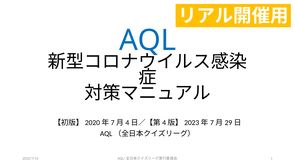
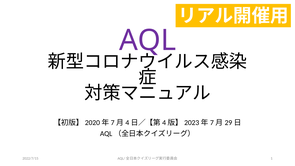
AQL colour: blue -> purple (148, 40)
